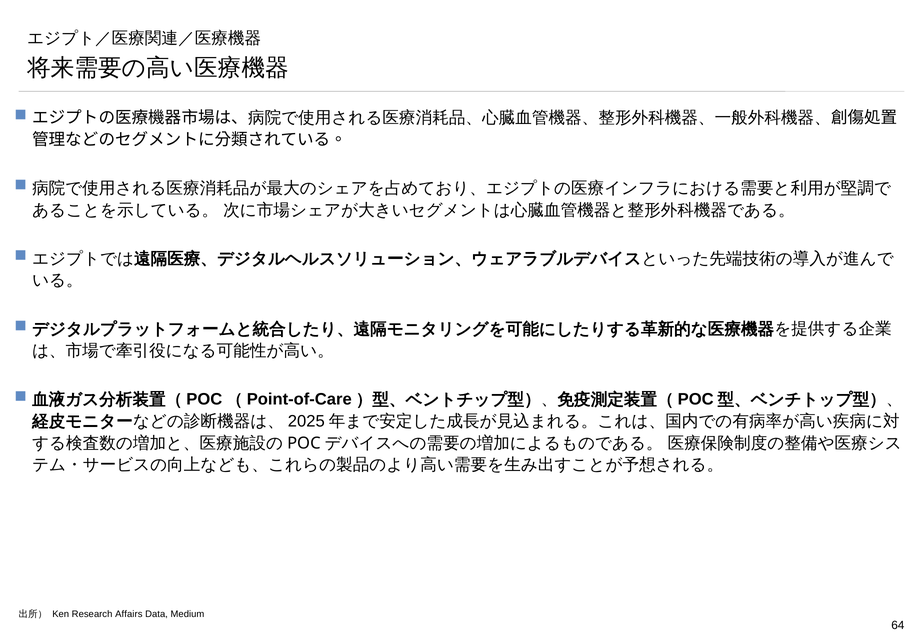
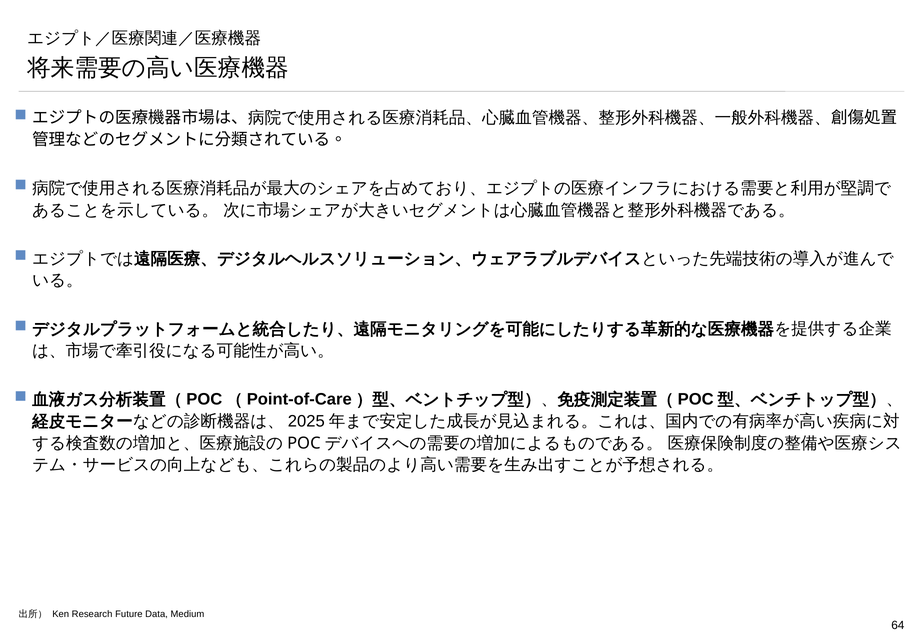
Affairs: Affairs -> Future (129, 614)
